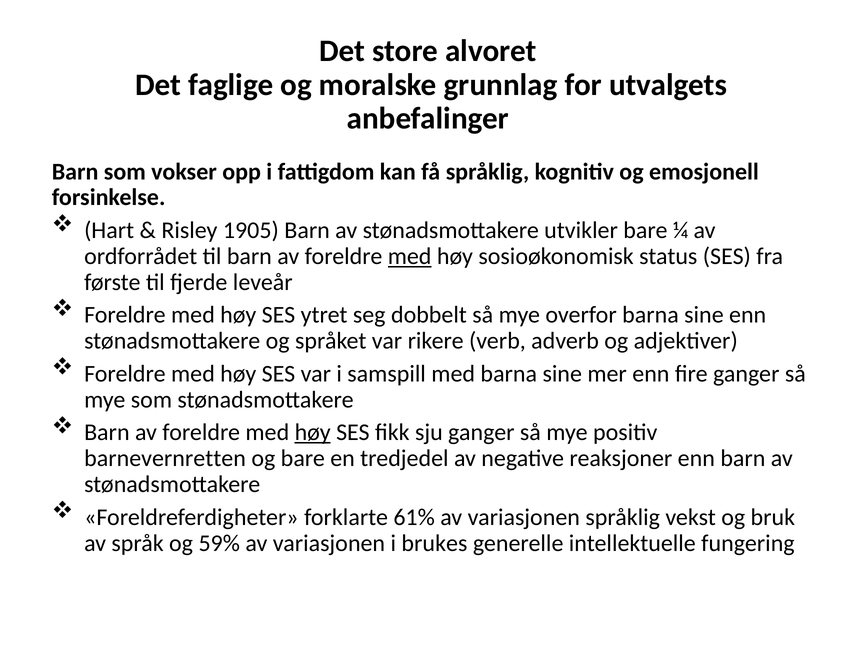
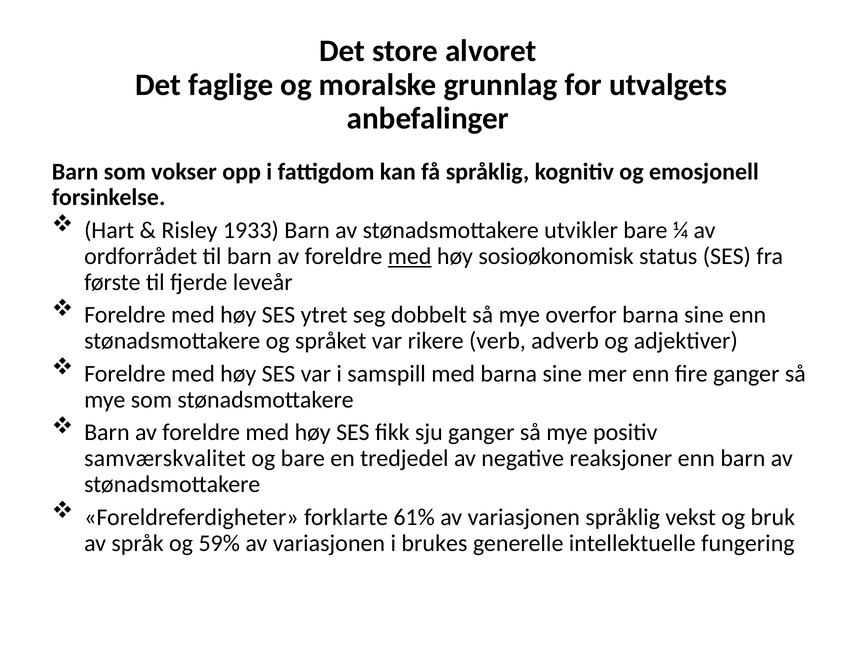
1905: 1905 -> 1933 (251, 230)
høy underline: present -> none (313, 432)
barnevernretten: barnevernretten -> samværskvalitet (165, 458)
